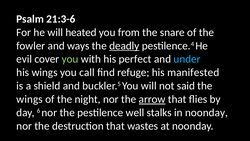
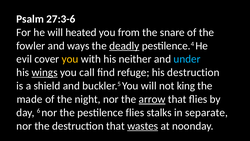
21:3-6: 21:3-6 -> 27:3-6 (61, 19)
you colour: light green -> yellow (70, 59)
perfect: perfect -> neither (135, 59)
wings underline: none -> present (45, 72)
his manifested: manifested -> destruction (193, 72)
said: said -> king (186, 86)
wings: wings -> made (30, 99)
pestilence well: well -> flies (135, 112)
in noonday: noonday -> separate (207, 112)
wastes underline: none -> present (143, 126)
